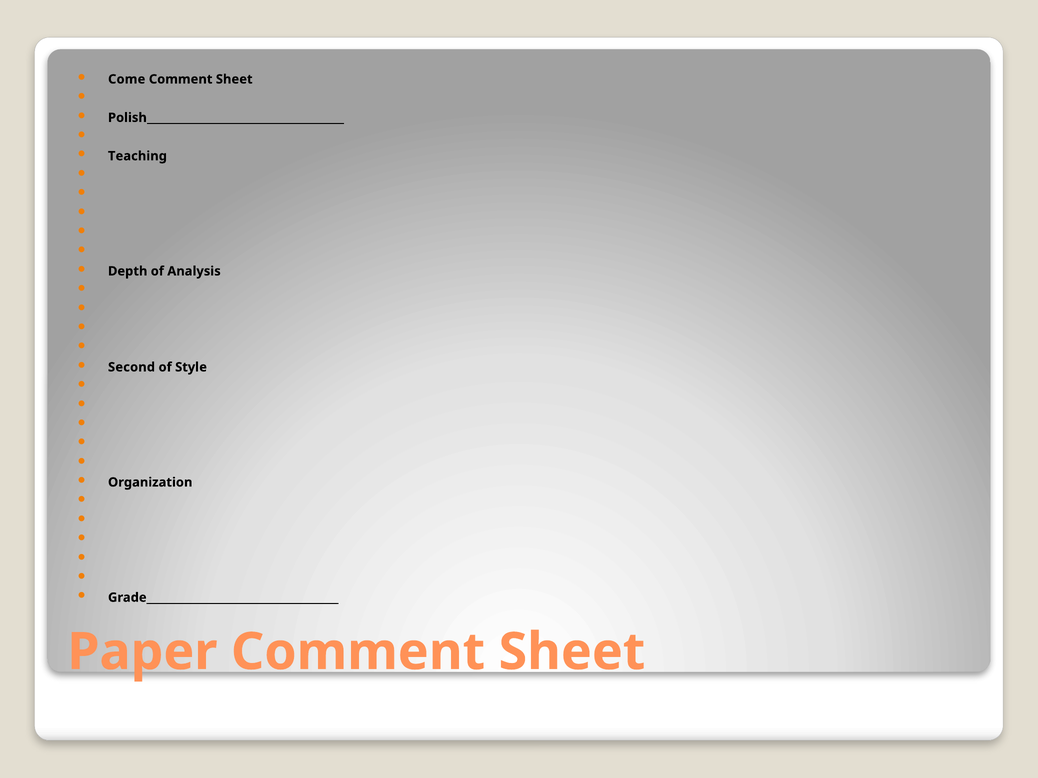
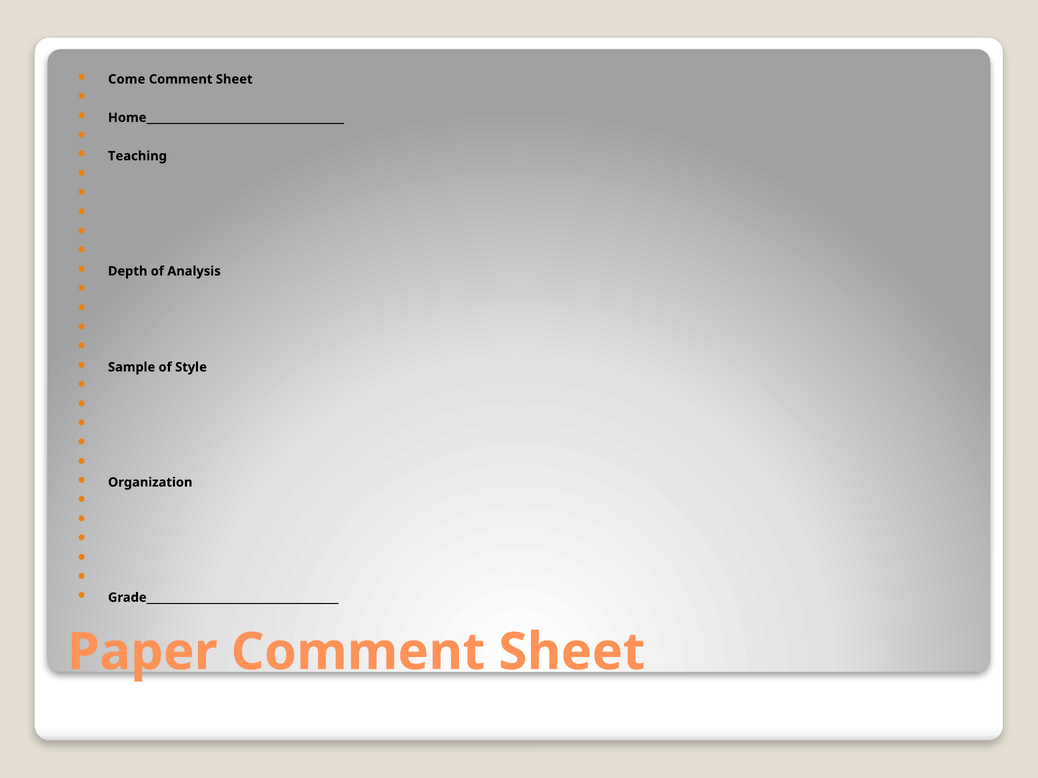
Polish_____________________________________: Polish_____________________________________ -> Home_____________________________________ (226, 118)
Second: Second -> Sample (132, 367)
